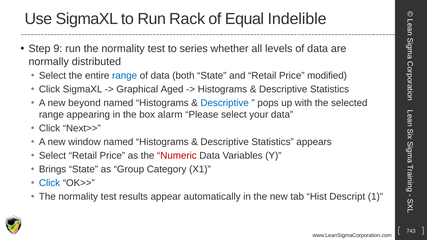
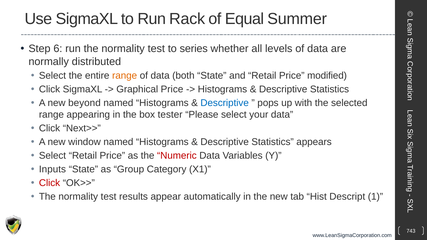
Indelible: Indelible -> Summer (297, 19)
9: 9 -> 6 (58, 49)
range colour: blue -> orange (125, 76)
Graphical Aged: Aged -> Price (172, 89)
alarm: alarm -> tester (170, 115)
Brings: Brings -> Inputs (52, 170)
Click colour: blue -> red (50, 183)
